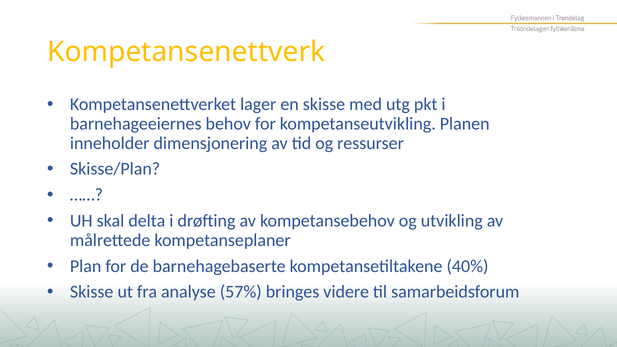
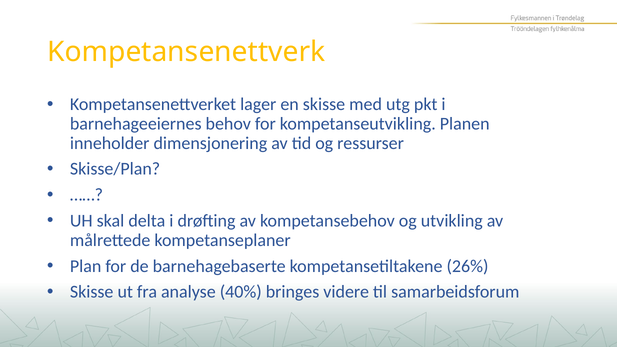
40%: 40% -> 26% (468, 266)
57%: 57% -> 40% (241, 292)
